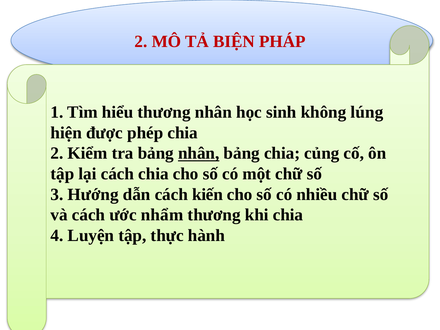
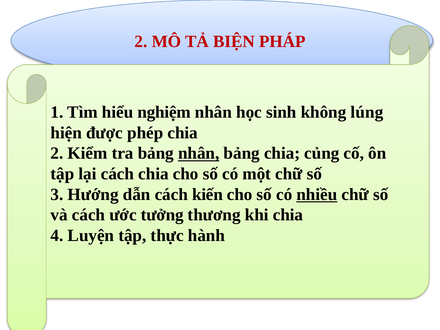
hiểu thương: thương -> nghiệm (164, 112)
nhiều underline: none -> present (317, 194)
nhẩm: nhẩm -> tưởng (162, 215)
